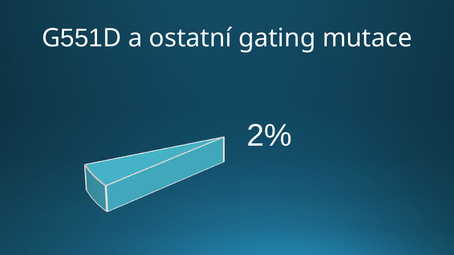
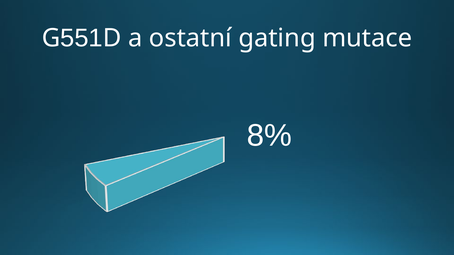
2%: 2% -> 8% (270, 136)
